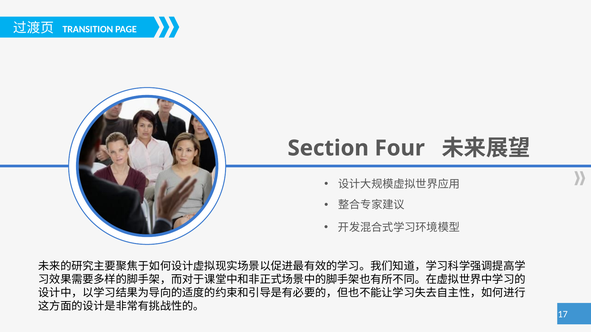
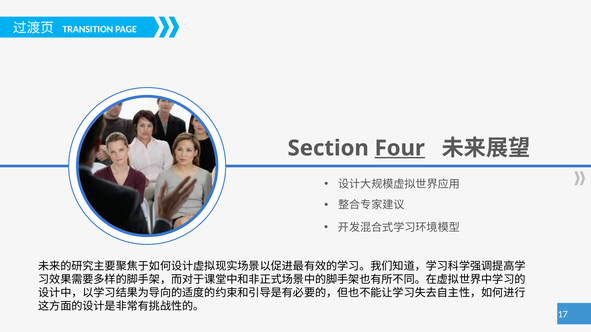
Four underline: none -> present (400, 148)
